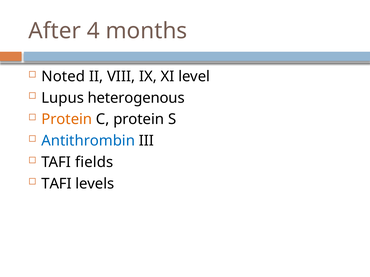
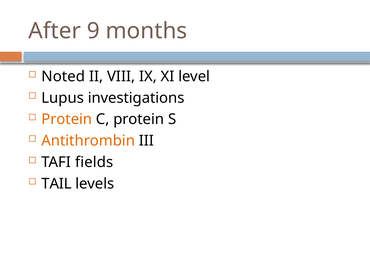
4: 4 -> 9 (93, 31)
heterogenous: heterogenous -> investigations (136, 98)
Antithrombin colour: blue -> orange (88, 141)
TAFI: TAFI -> TAIL (56, 184)
